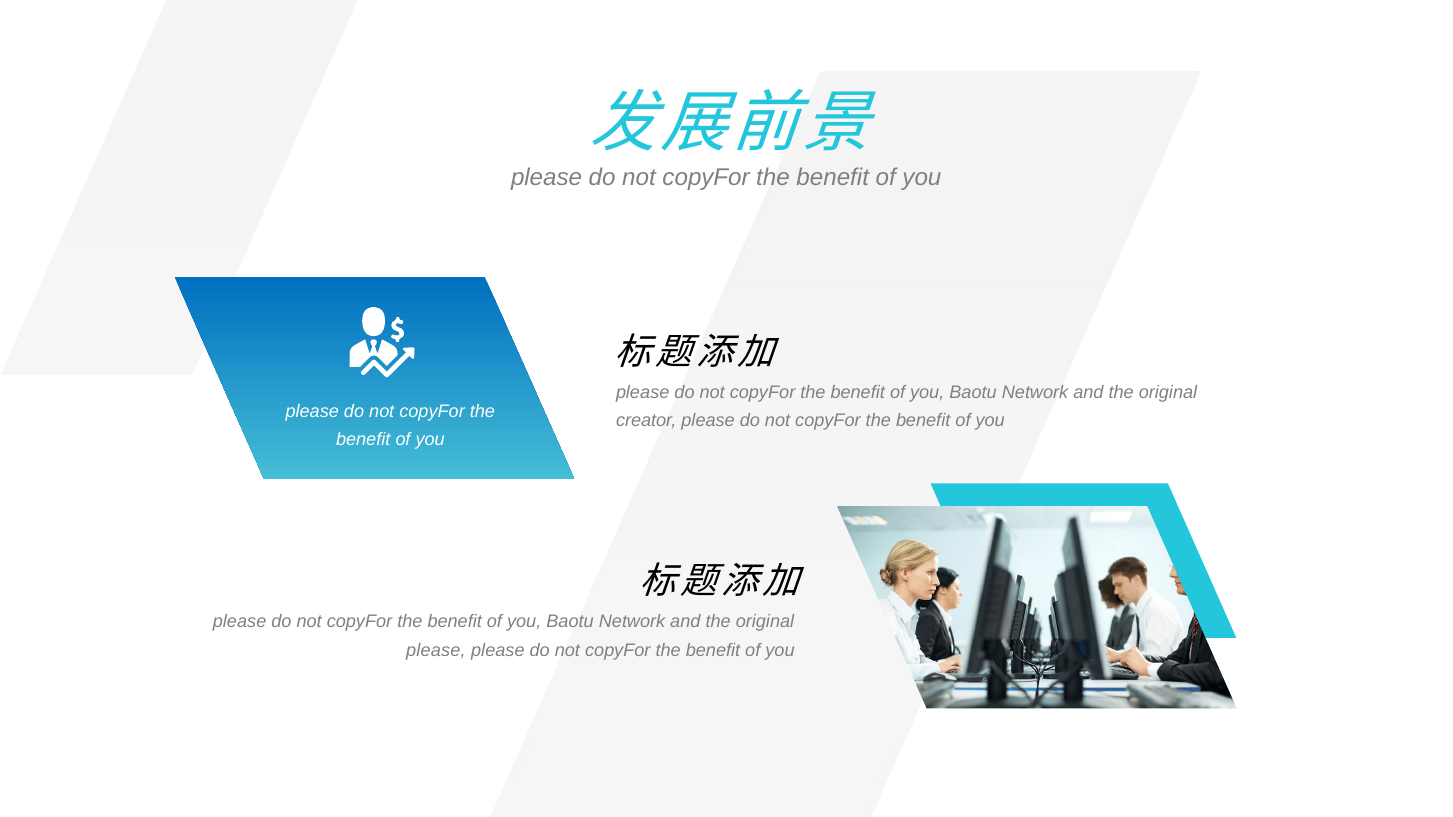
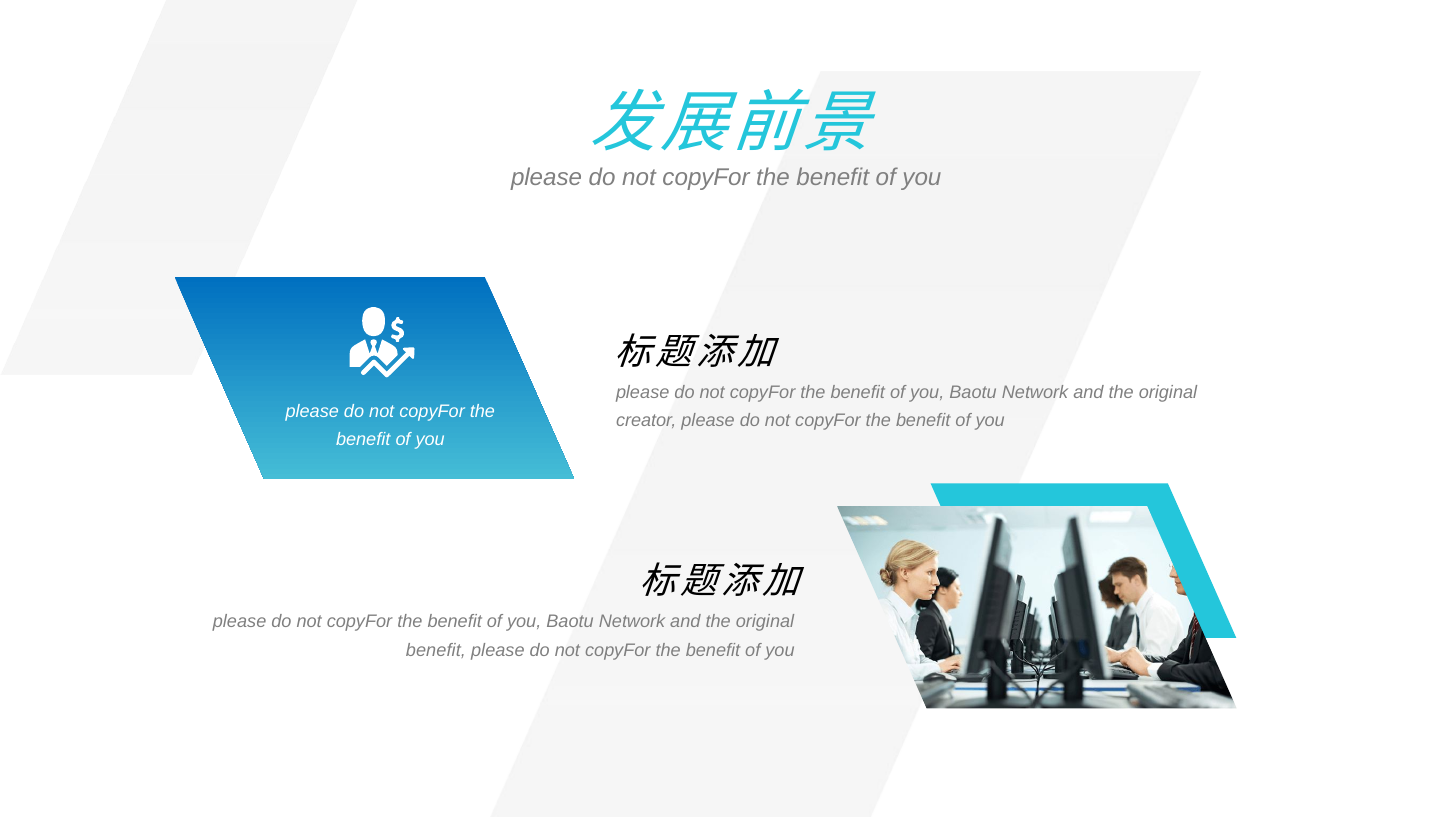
please: please -> benefit (436, 650)
